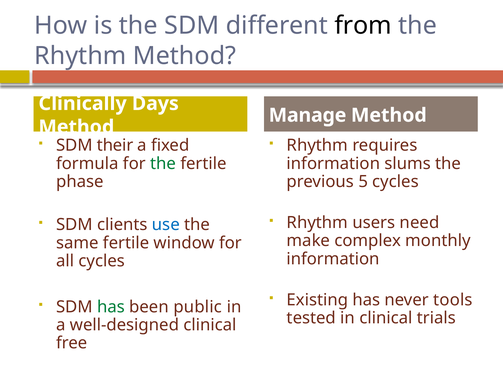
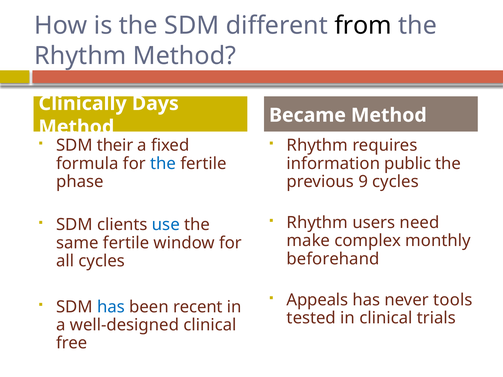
Manage: Manage -> Became (307, 115)
the colour: green -> blue (163, 164)
slums: slums -> public (408, 164)
5: 5 -> 9 (363, 182)
information: information -> beforehand (333, 259)
Existing: Existing -> Appeals (317, 300)
has colour: green -> blue (111, 307)
public: public -> recent (198, 307)
